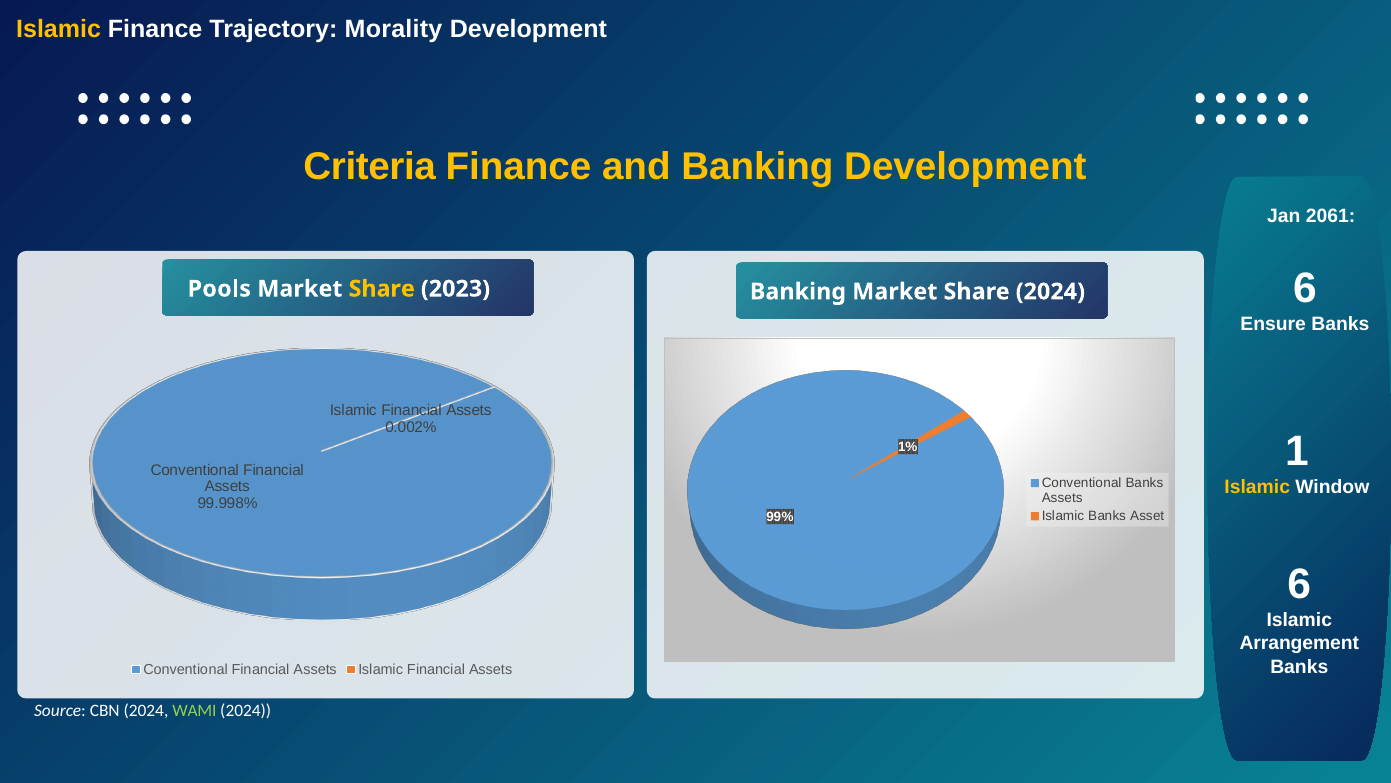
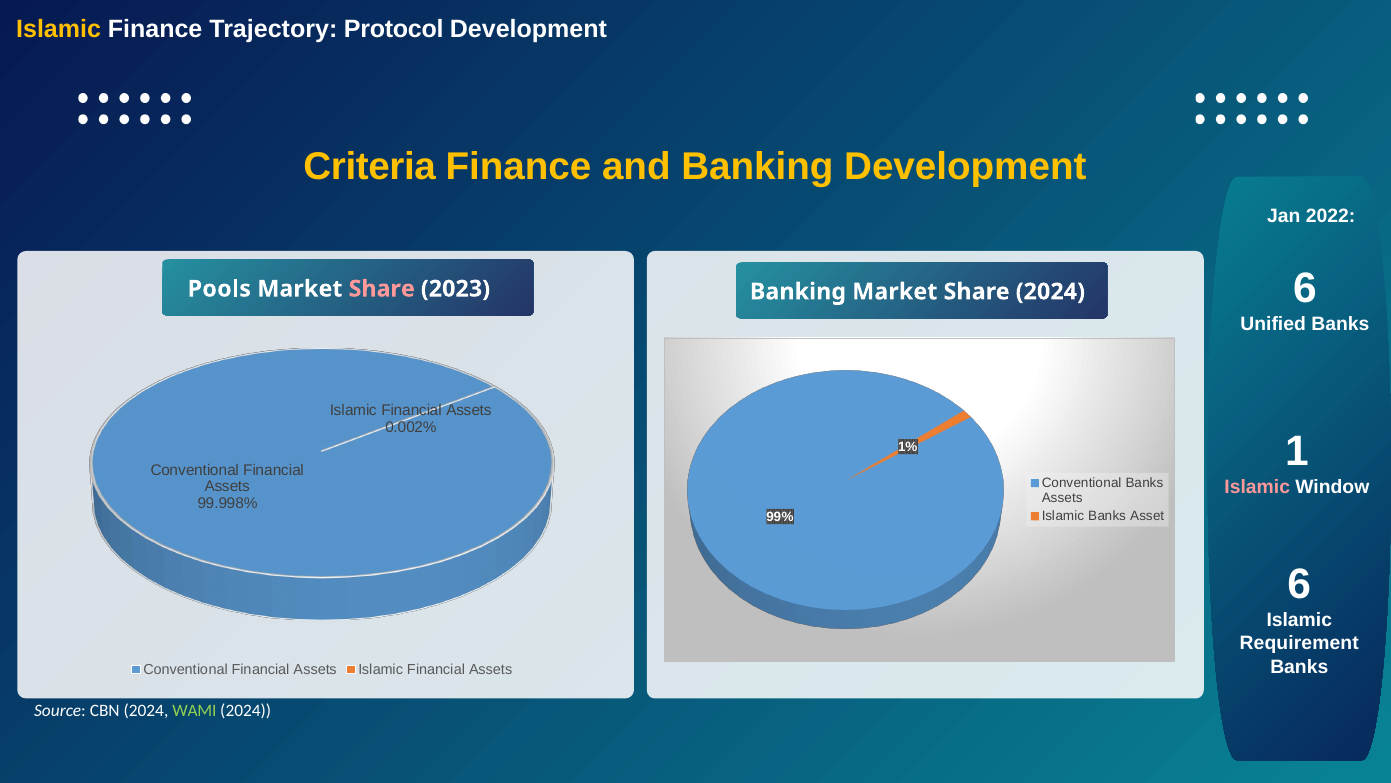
Morality: Morality -> Protocol (394, 30)
2061: 2061 -> 2022 (1331, 216)
Share colour: yellow -> pink (382, 289)
Ensure: Ensure -> Unified (1273, 324)
Islamic colour: yellow -> pink (1257, 487)
Arrangement: Arrangement -> Requirement (1299, 643)
